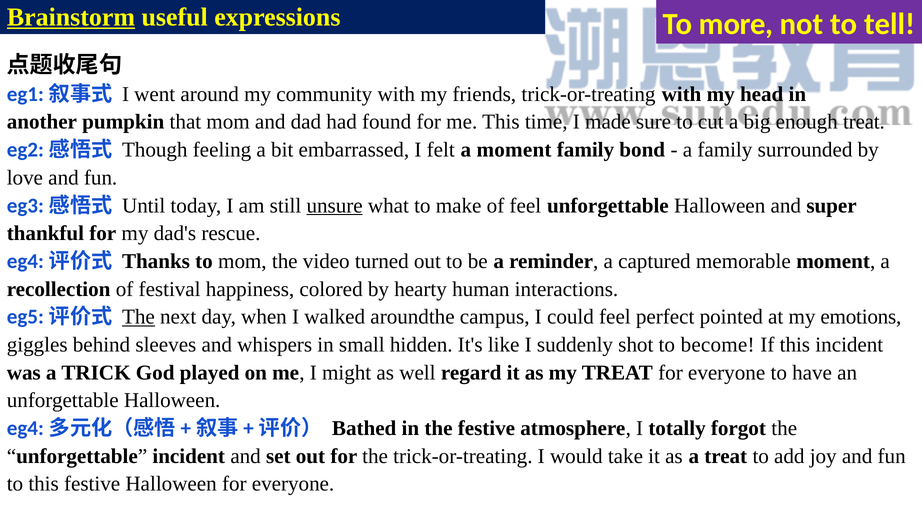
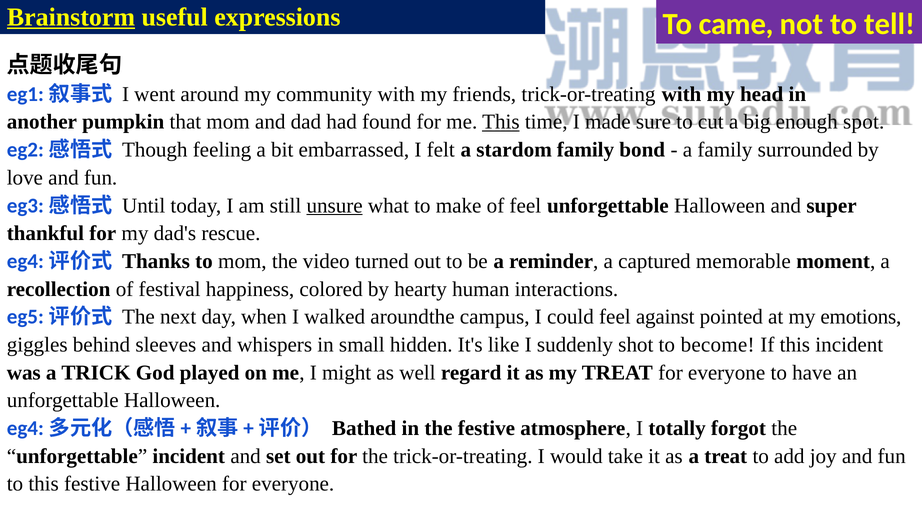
more: more -> came (736, 24)
This underline: none -> present (501, 122)
enough treat: treat -> spot (864, 122)
a moment: moment -> stardom (514, 150)
The underline: present -> none (138, 317)
perfect: perfect -> against (665, 317)
